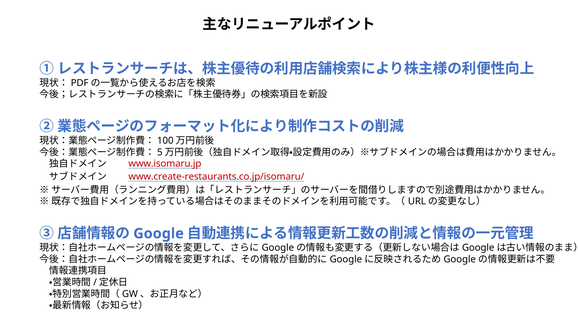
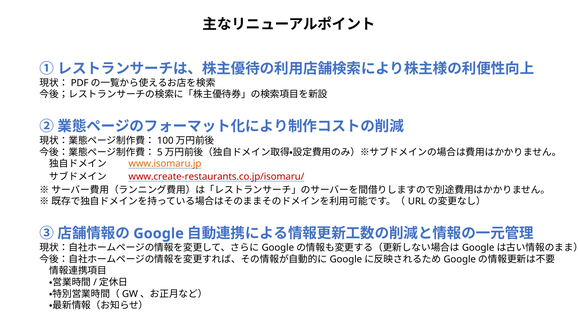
www.isomaru.jp colour: red -> orange (165, 164)
